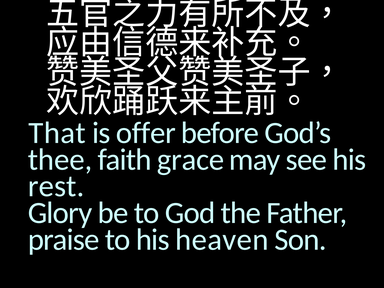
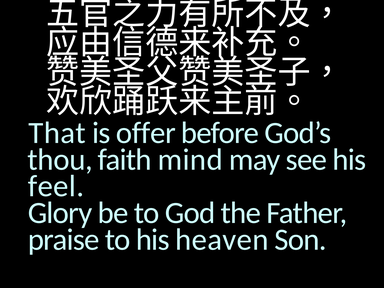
thee: thee -> thou (60, 160)
grace: grace -> mind (190, 160)
rest: rest -> feel (56, 186)
